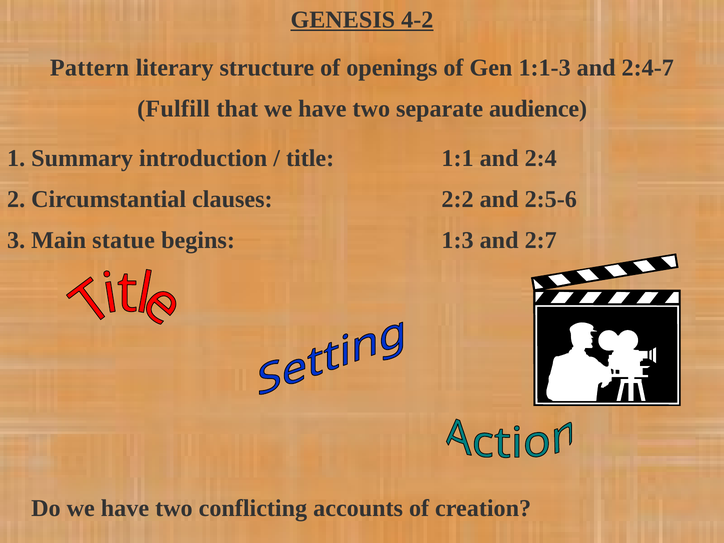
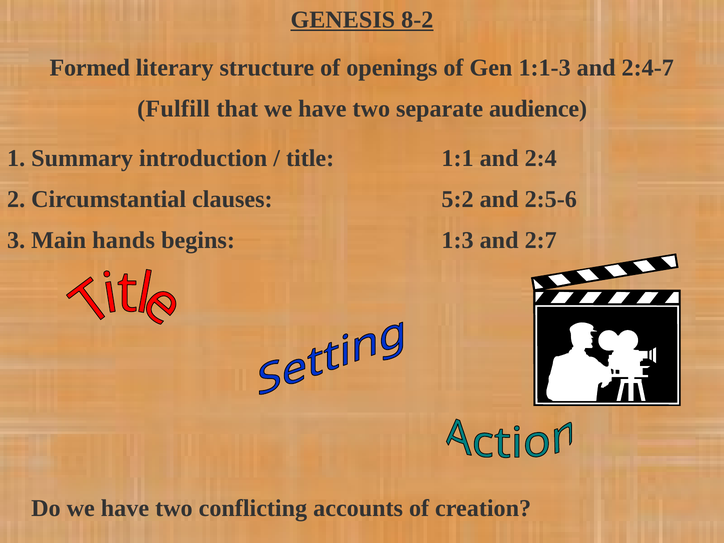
4-2: 4-2 -> 8-2 (417, 20)
Pattern: Pattern -> Formed (90, 68)
2:2: 2:2 -> 5:2 (458, 199)
statue: statue -> hands (124, 241)
